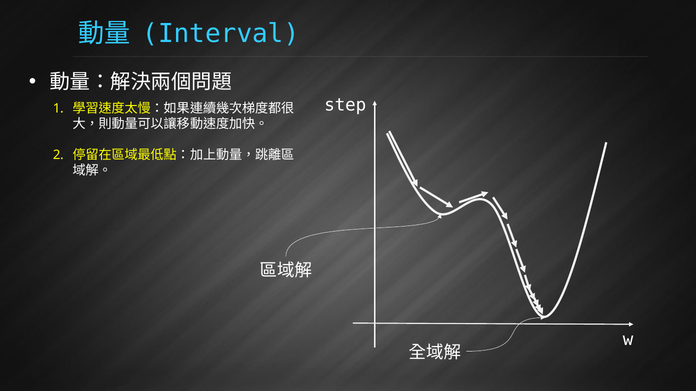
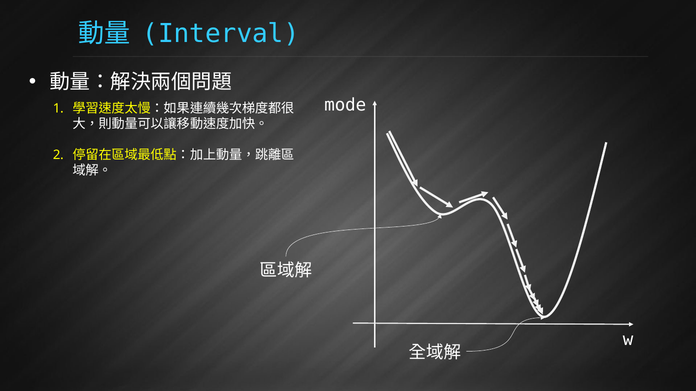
step: step -> mode (345, 105)
